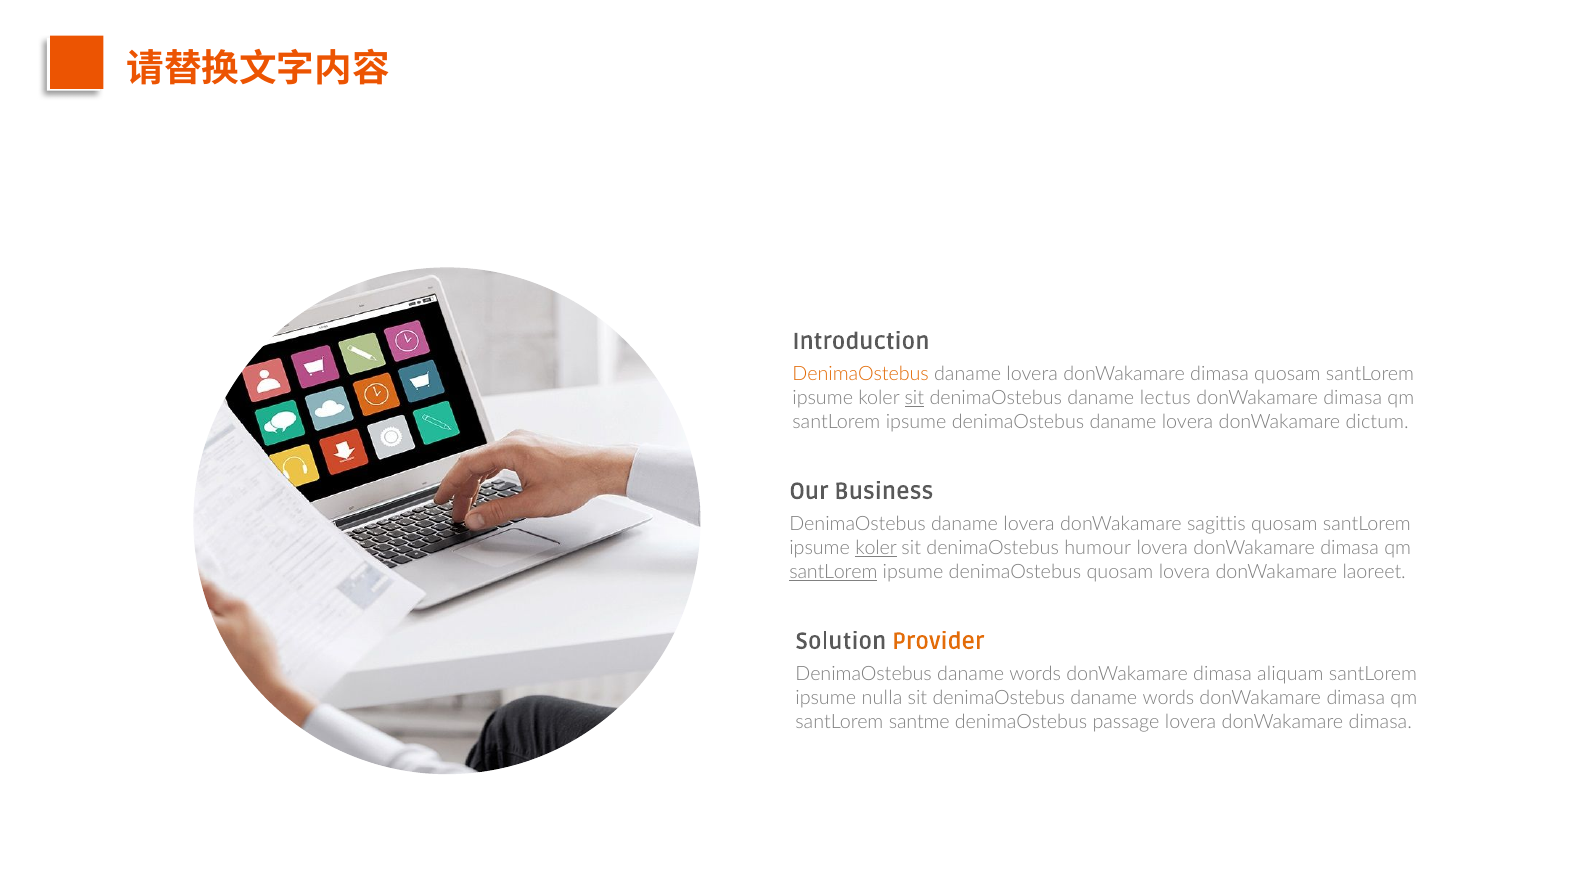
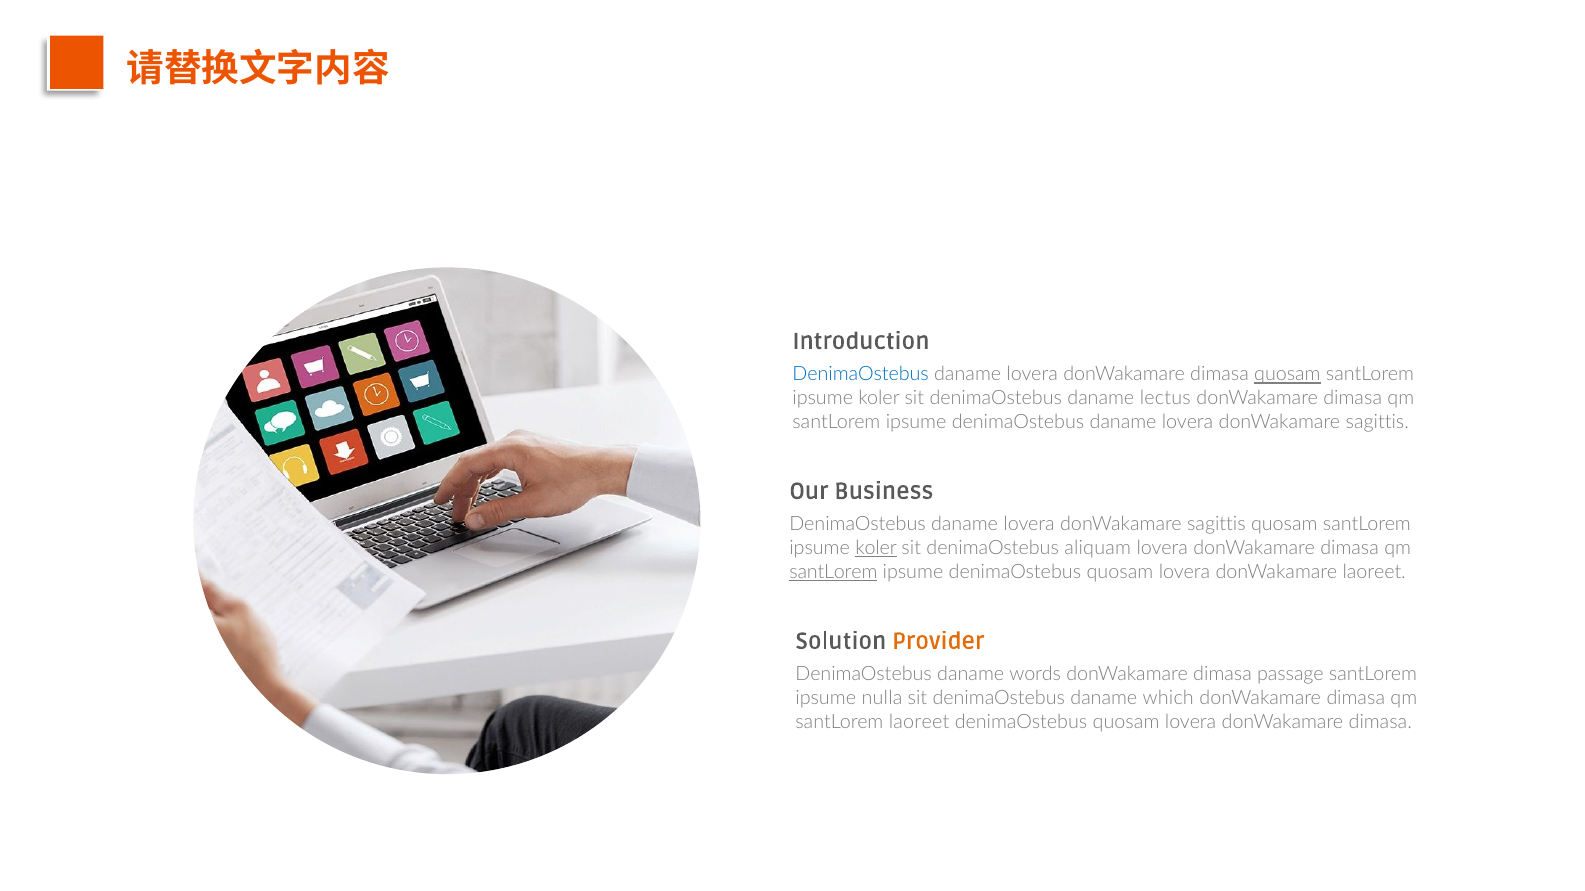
DenimaOstebus colour: orange -> blue (861, 375)
quosam underline: none -> present (1287, 375)
sit underline: present -> none (914, 398)
dictum: dictum -> sagittis (1377, 422)
humour: humour -> aliquam (1098, 548)
aliquam: aliquam -> passage (1290, 675)
sit denimaOstebus daname words: words -> which (1168, 698)
santLorem santme: santme -> laoreet (919, 722)
passage: passage -> quosam (1126, 722)
